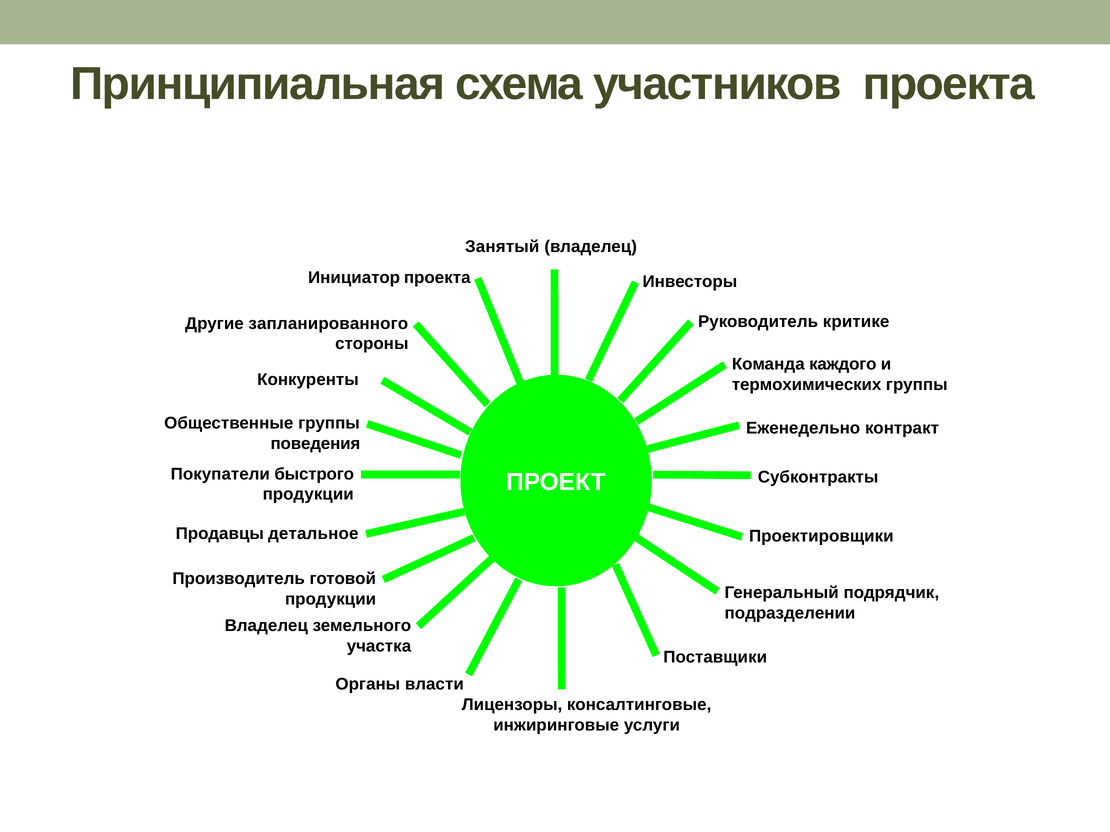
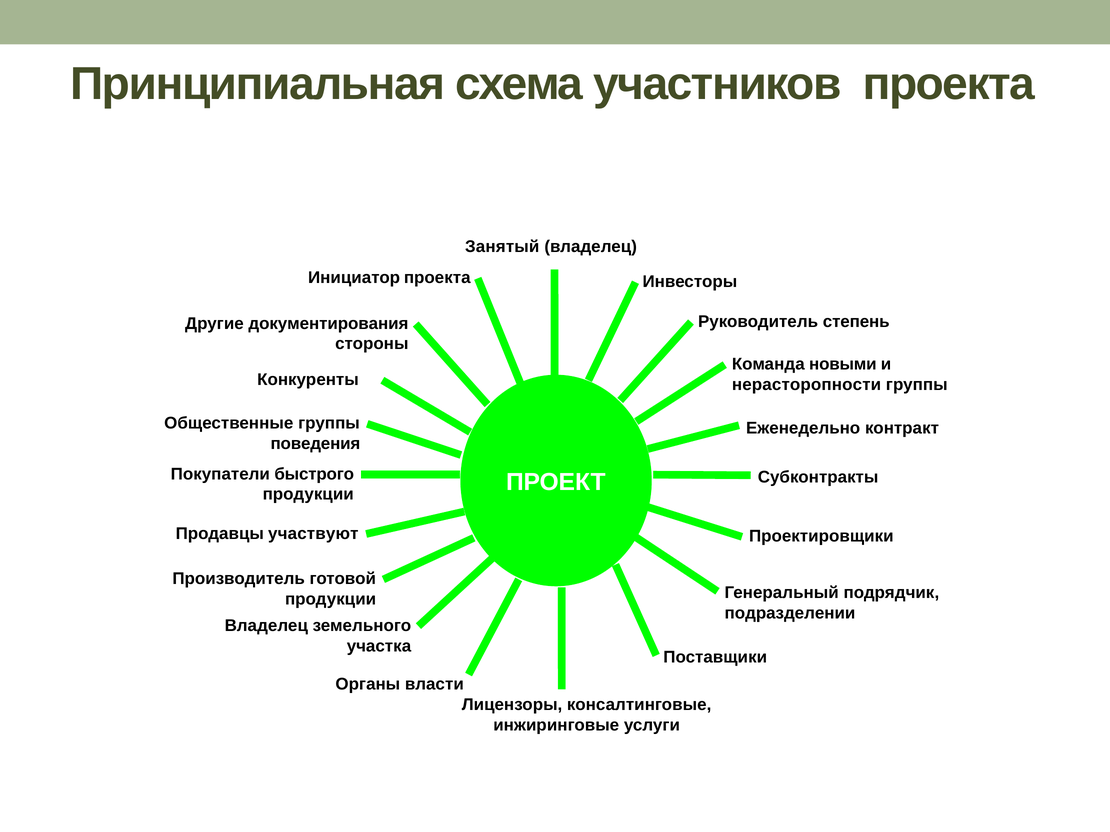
критике: критике -> степень (856, 322)
запланированного: запланированного -> документирования (328, 324)
каждого: каждого -> новыми (843, 364)
термохимических: термохимических -> нерасторопности (807, 385)
детальное: детальное -> участвуют (313, 534)
